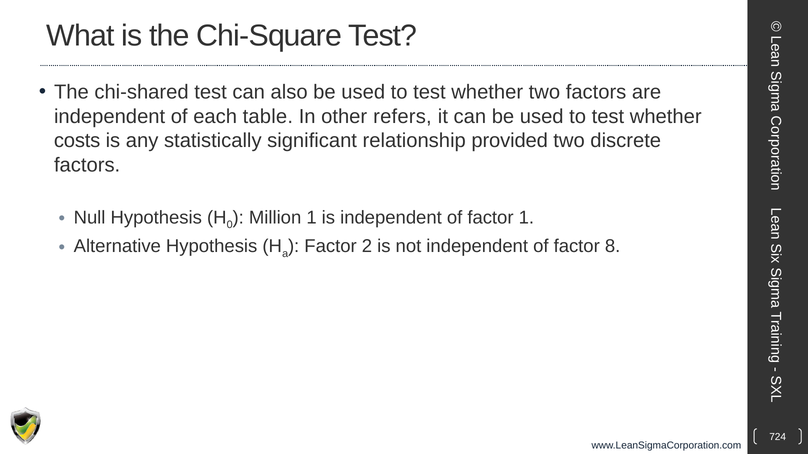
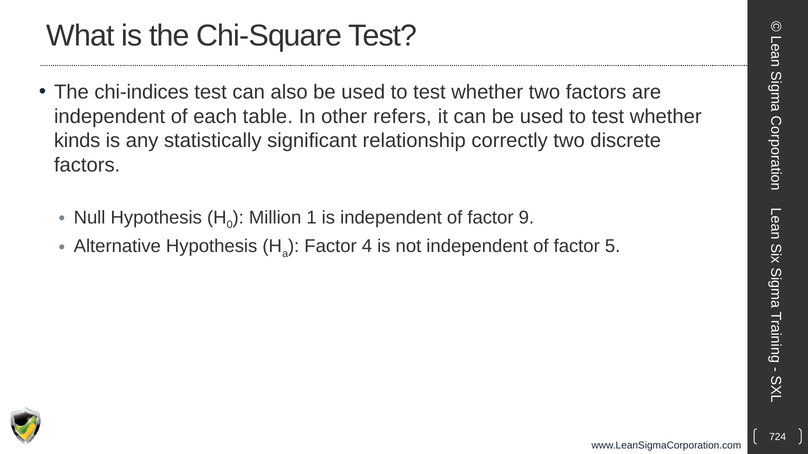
chi-shared: chi-shared -> chi-indices (142, 92)
costs: costs -> kinds (77, 141)
provided: provided -> correctly (510, 141)
factor 1: 1 -> 9 (526, 218)
2: 2 -> 4 (367, 247)
8: 8 -> 5 (613, 247)
